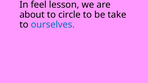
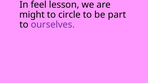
about: about -> might (32, 15)
take: take -> part (117, 15)
ourselves colour: blue -> purple (53, 25)
